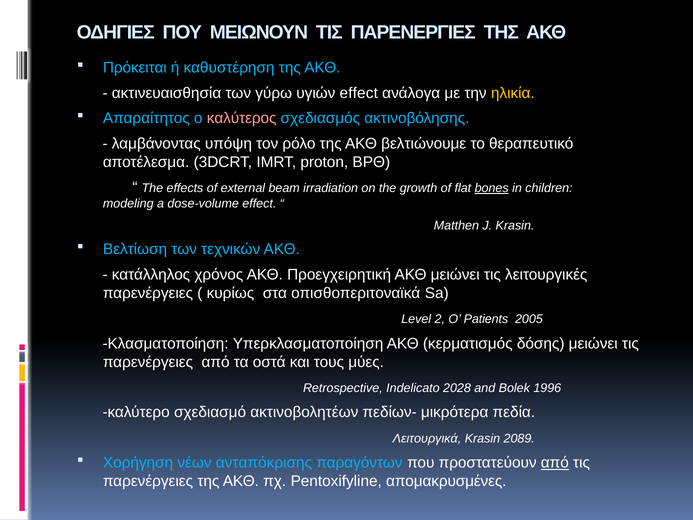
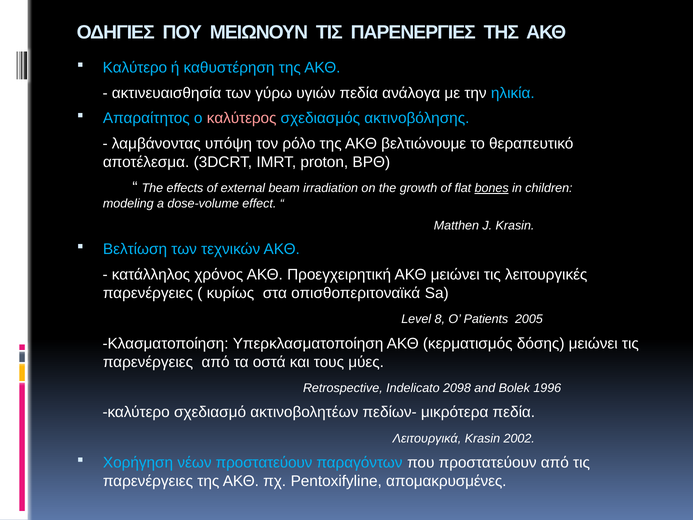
Πρόκειται: Πρόκειται -> Καλύτερο (135, 68)
υγιών effect: effect -> πεδία (359, 93)
ηλικία colour: yellow -> light blue (513, 93)
2: 2 -> 8 (440, 319)
2028: 2028 -> 2098 (457, 388)
2089: 2089 -> 2002 (519, 438)
νέων ανταπόκρισης: ανταπόκρισης -> προστατεύουν (264, 463)
από underline: present -> none (555, 463)
